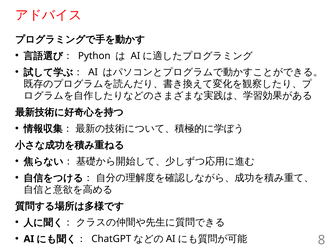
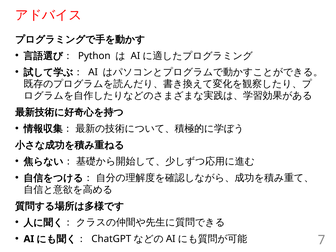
8: 8 -> 7 (322, 240)
